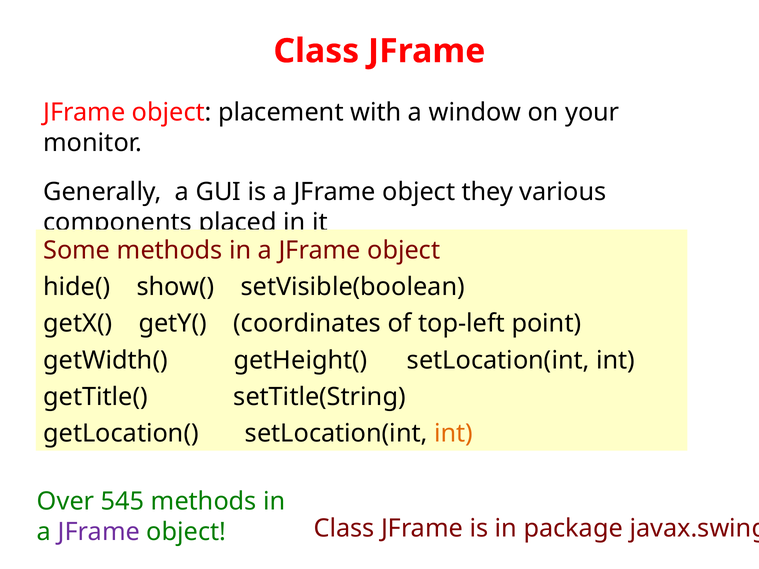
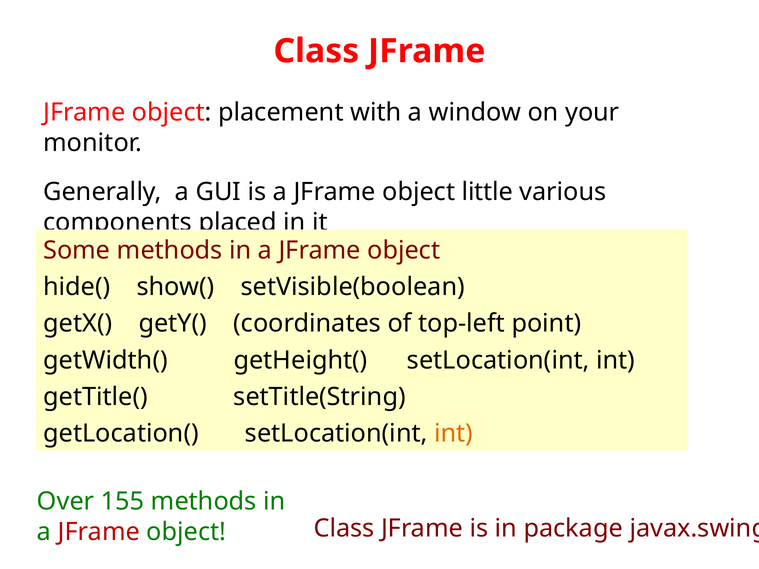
they: they -> little (487, 192)
545: 545 -> 155 (123, 502)
JFrame colour: purple -> red (99, 532)
